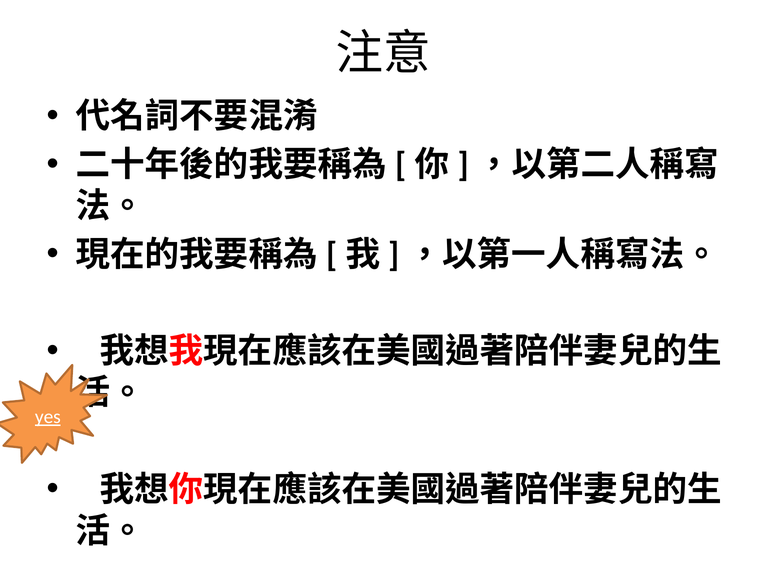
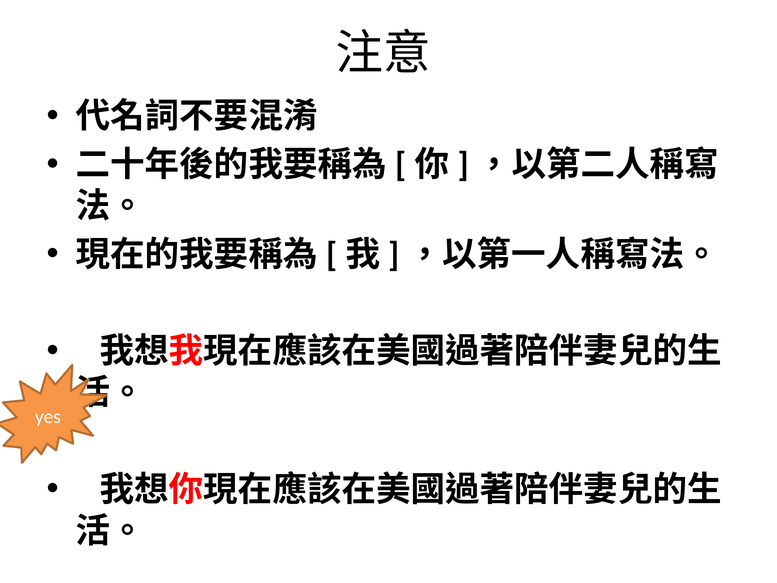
yes underline: present -> none (48, 417)
